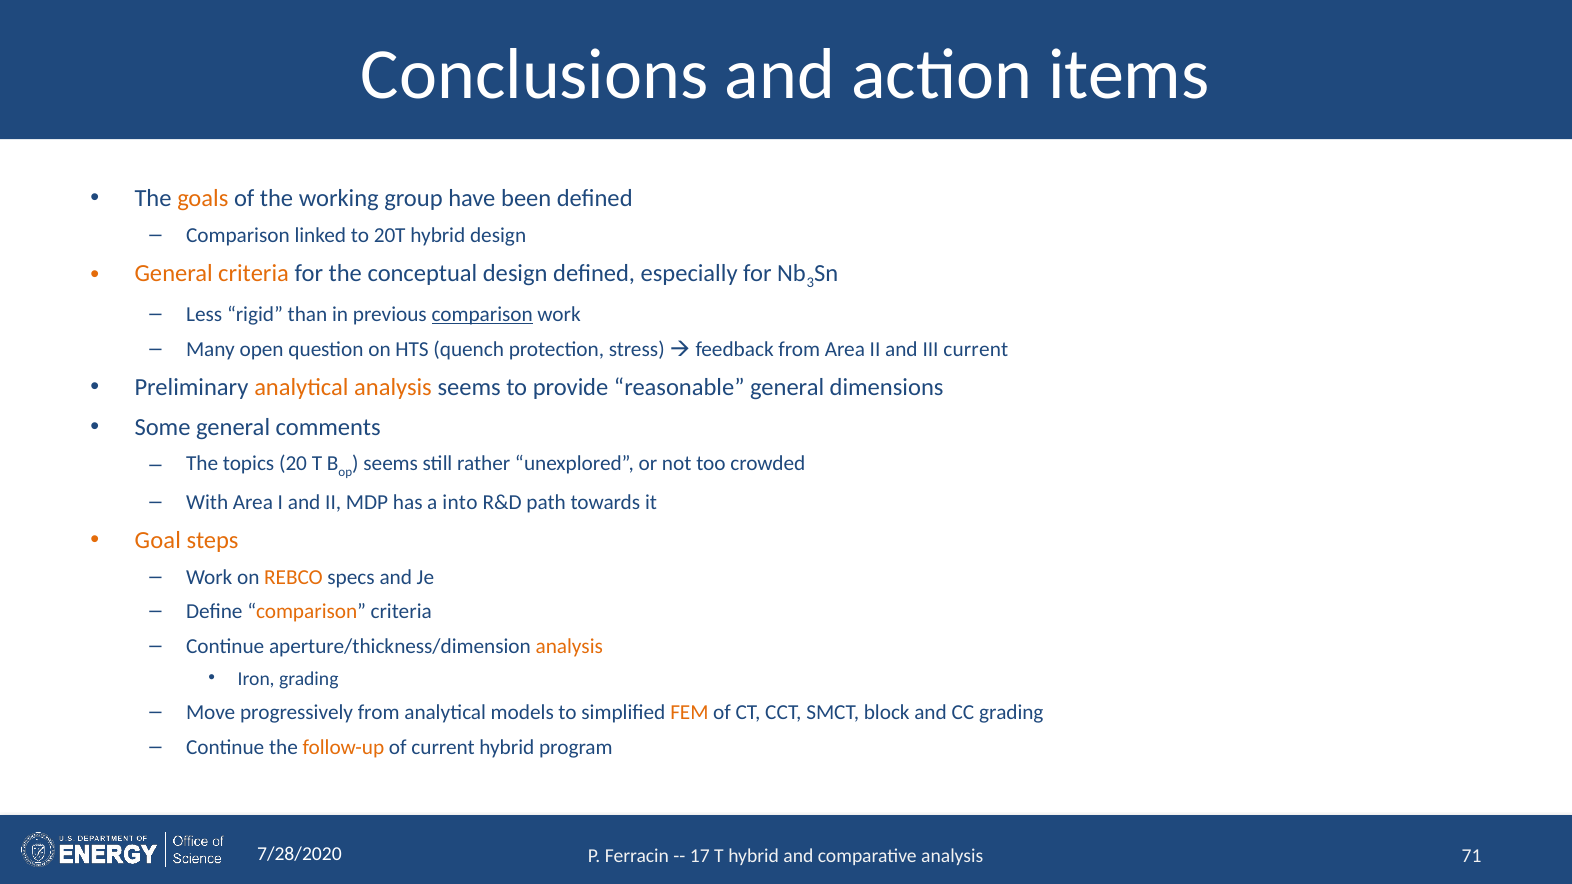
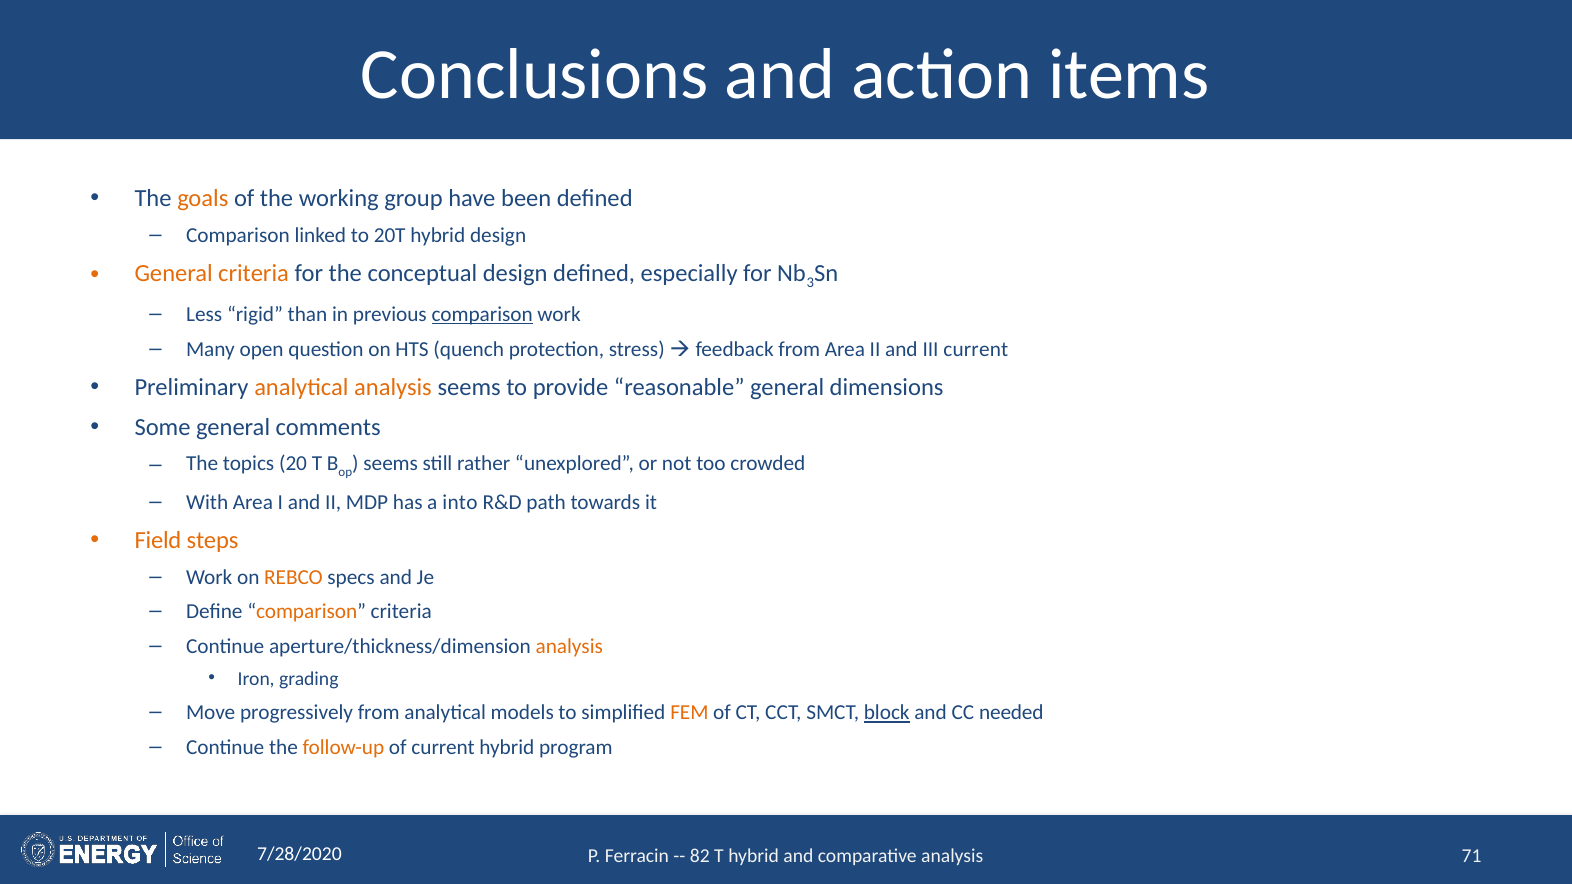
Goal: Goal -> Field (158, 541)
block underline: none -> present (887, 713)
CC grading: grading -> needed (1011, 713)
17: 17 -> 82 (700, 856)
